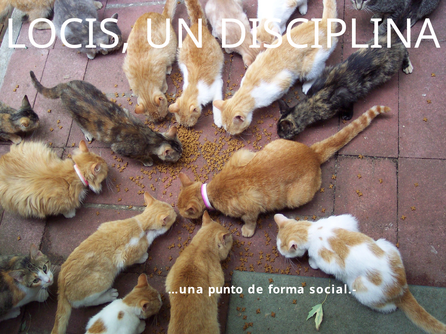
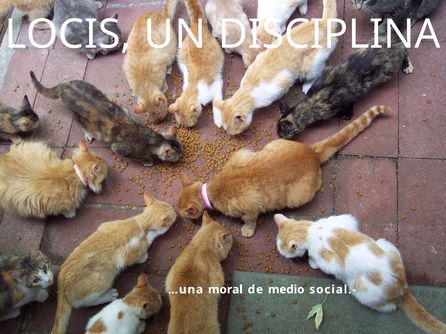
punto: punto -> moral (225, 290)
forma: forma -> medio (286, 290)
